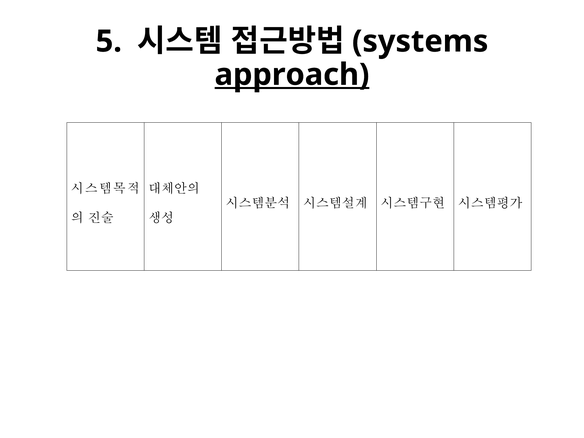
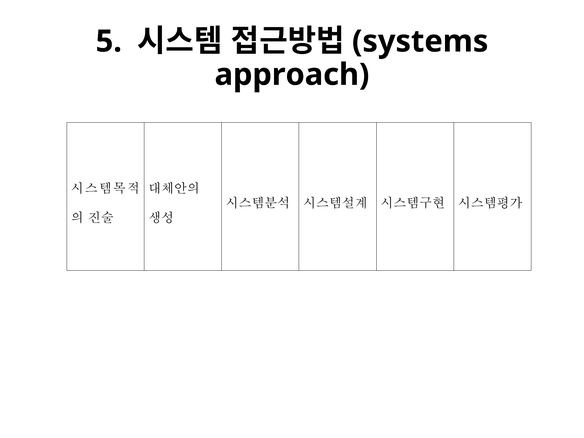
approach underline: present -> none (292, 75)
